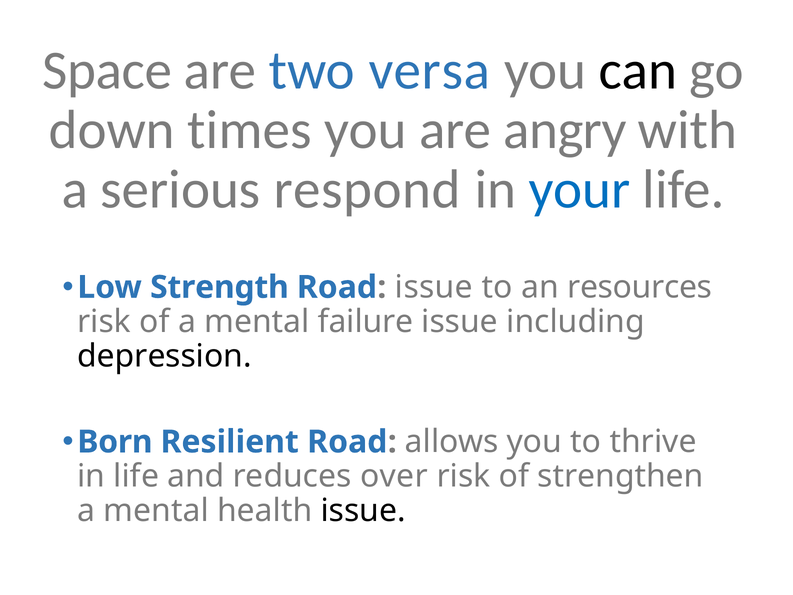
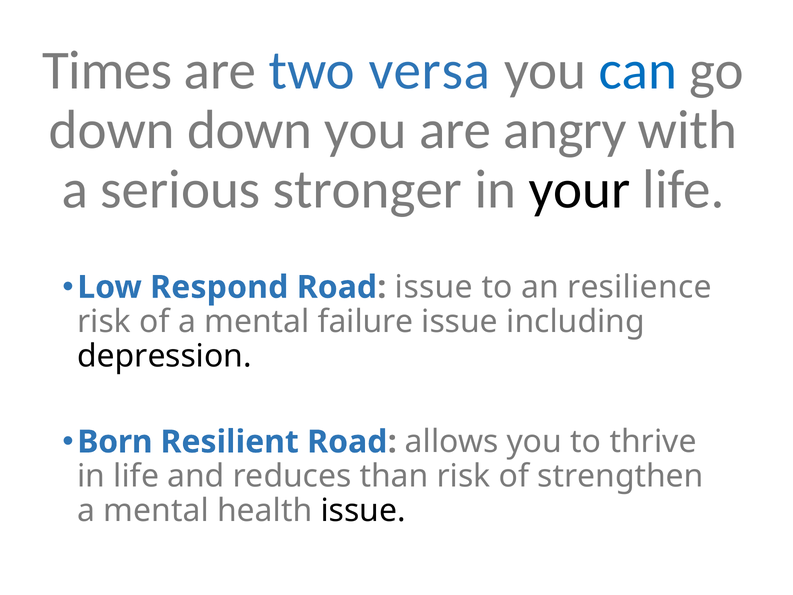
Space: Space -> Times (107, 70)
can colour: black -> blue (638, 70)
down times: times -> down (250, 130)
respond: respond -> stronger (368, 189)
your colour: blue -> black (579, 189)
Strength: Strength -> Respond (219, 287)
resources: resources -> resilience (639, 287)
over: over -> than (394, 476)
